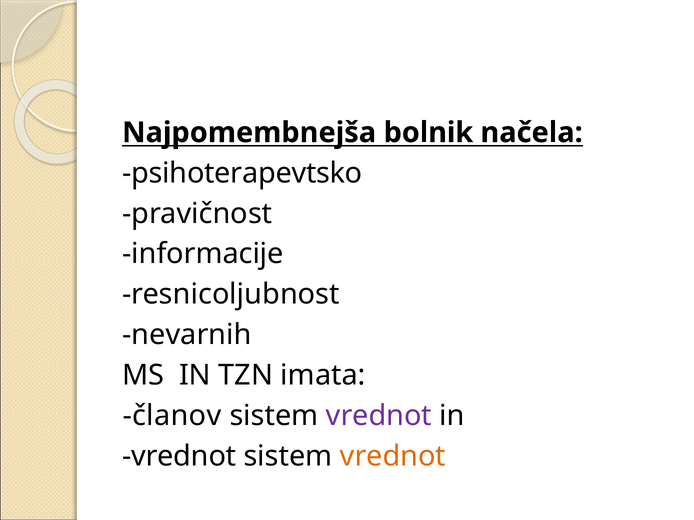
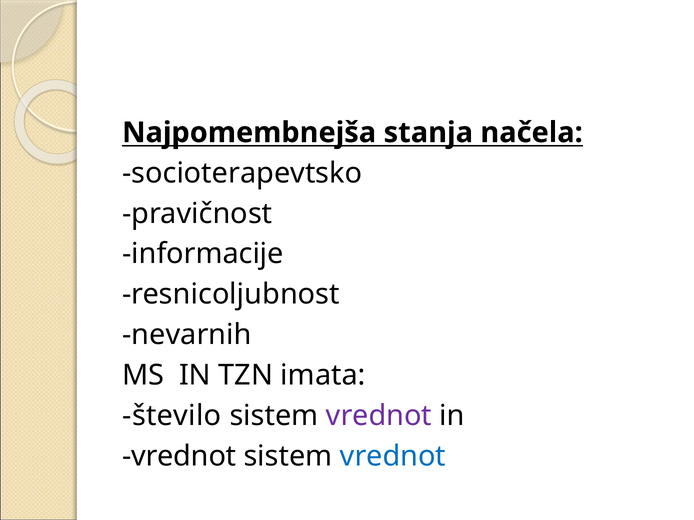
bolnik: bolnik -> stanja (428, 133)
psihoterapevtsko: psihoterapevtsko -> socioterapevtsko (242, 173)
članov: članov -> število (172, 416)
vrednot colour: orange -> blue (393, 457)
